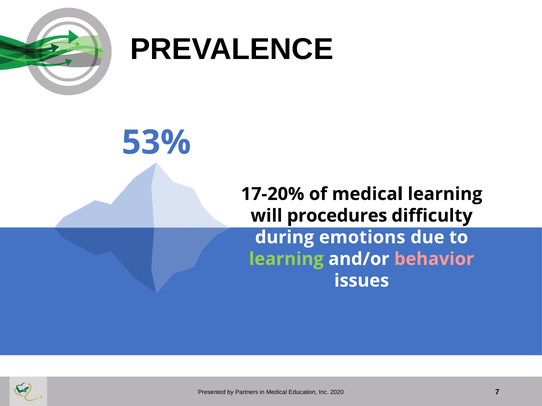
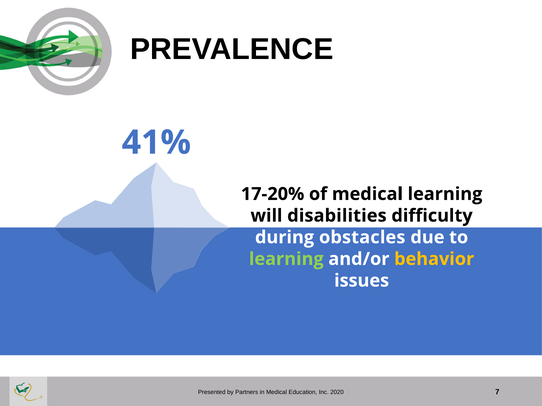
53%: 53% -> 41% (156, 143)
procedures: procedures -> disabilities (337, 216)
emotions: emotions -> obstacles (362, 238)
behavior colour: pink -> yellow (434, 259)
